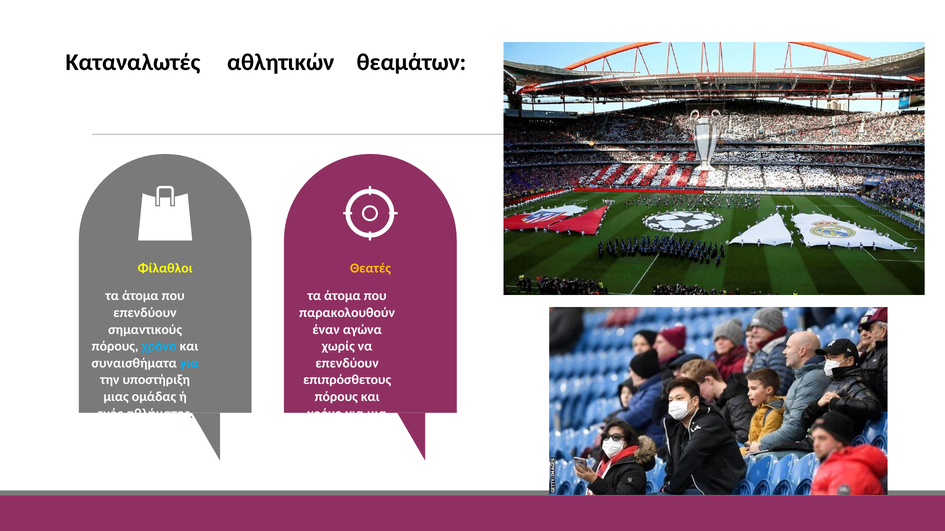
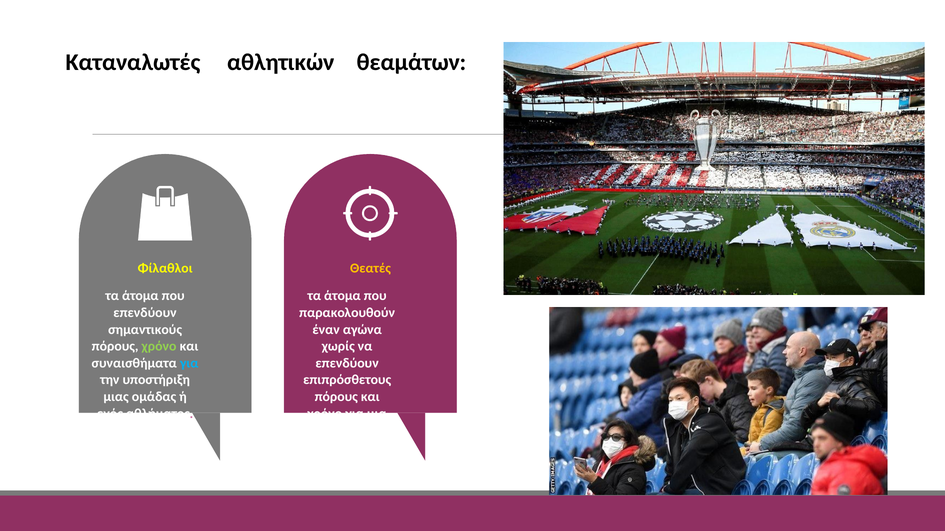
χρόνο colour: light blue -> light green (159, 347)
